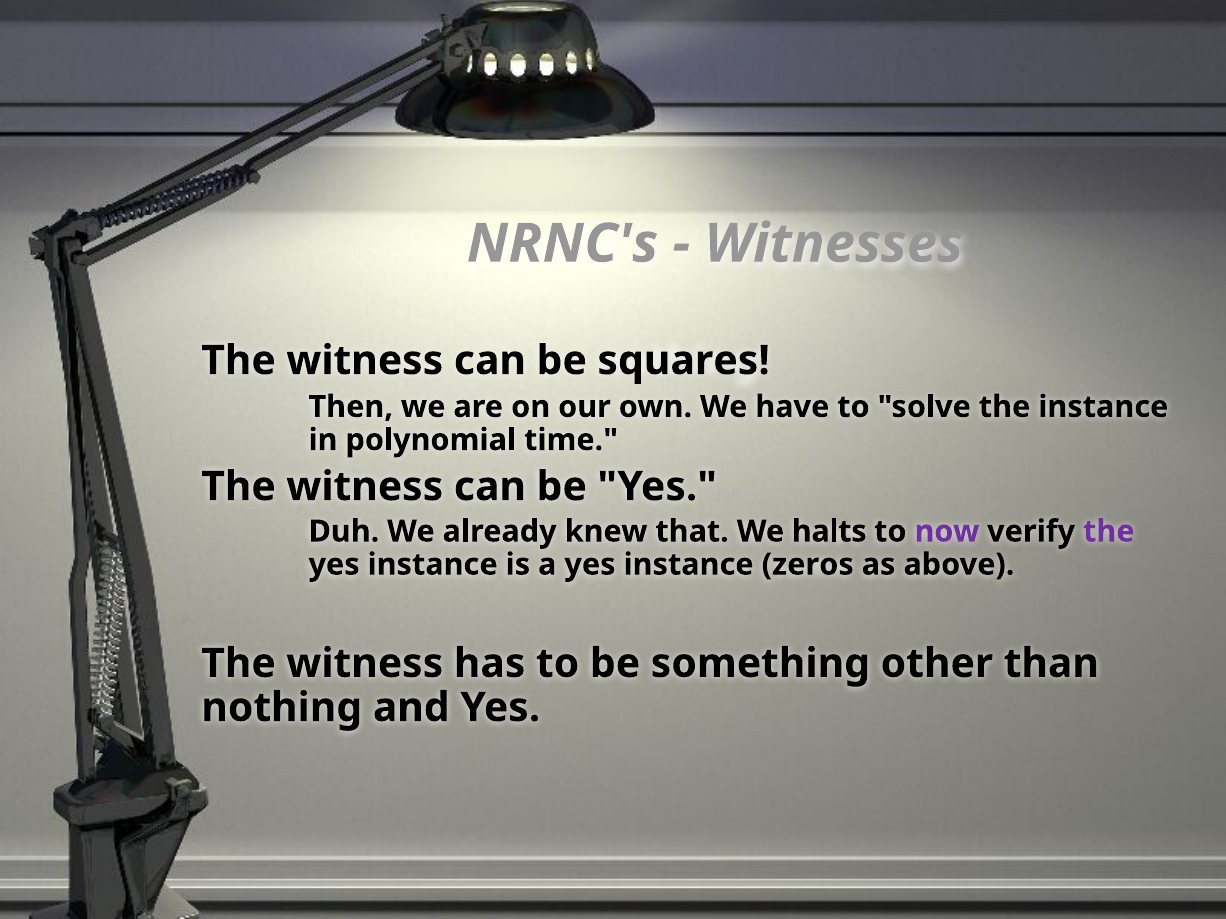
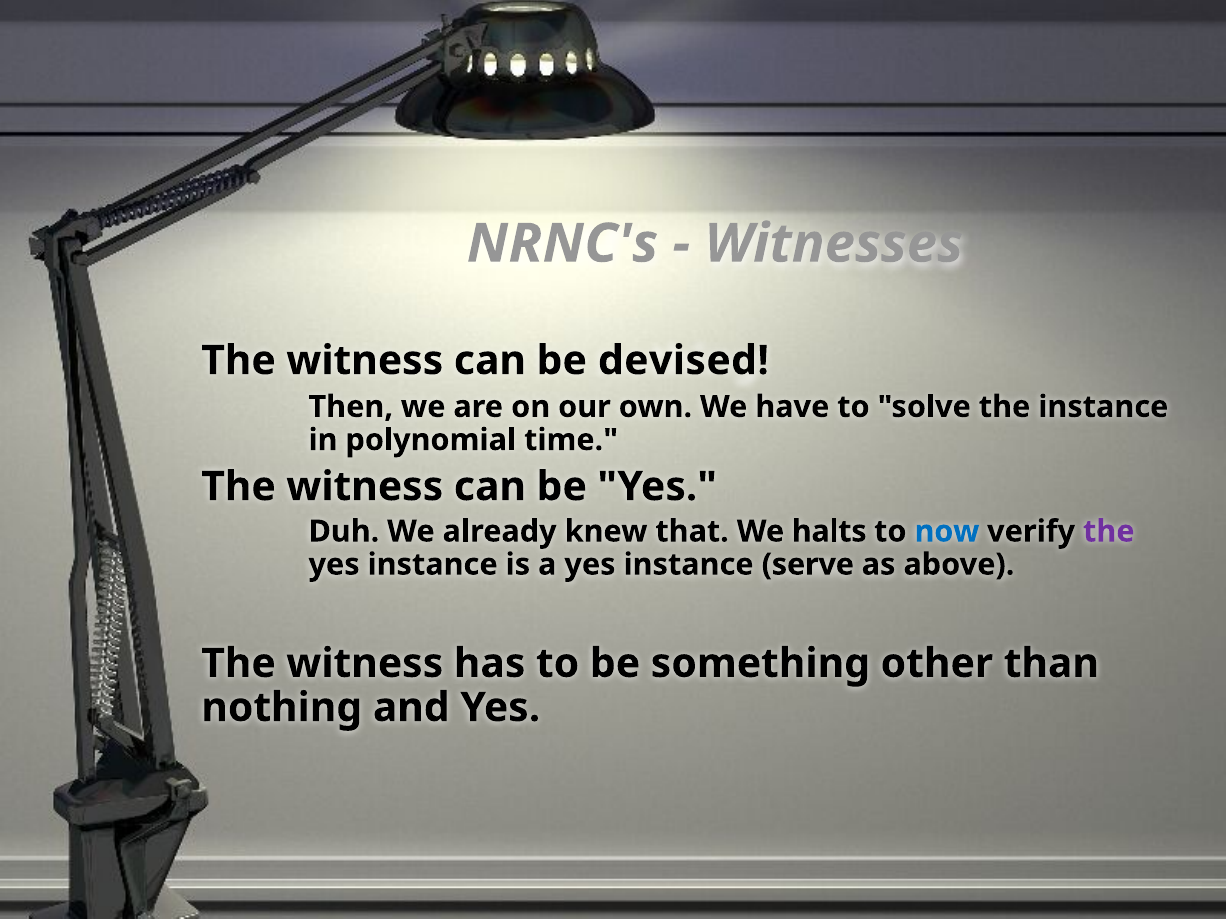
squares: squares -> devised (683, 361)
now colour: purple -> blue (947, 532)
zeros: zeros -> serve (808, 565)
